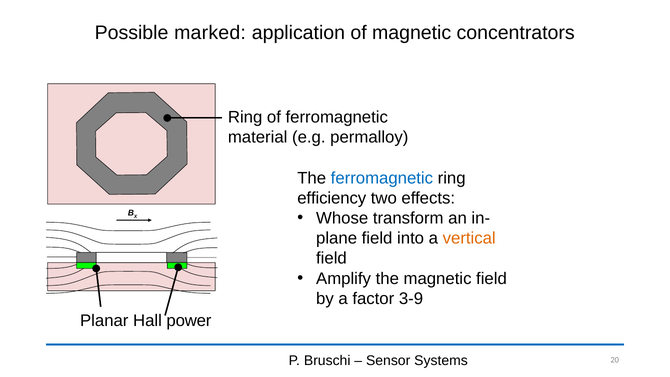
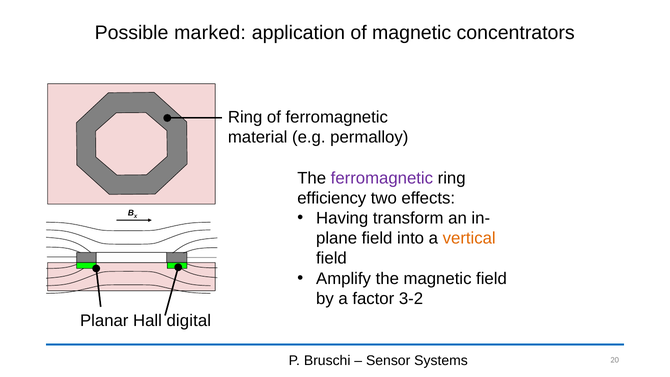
ferromagnetic colour: blue -> purple (382, 178)
Whose: Whose -> Having (342, 218)
3-9: 3-9 -> 3-2 (411, 299)
power: power -> digital (189, 320)
